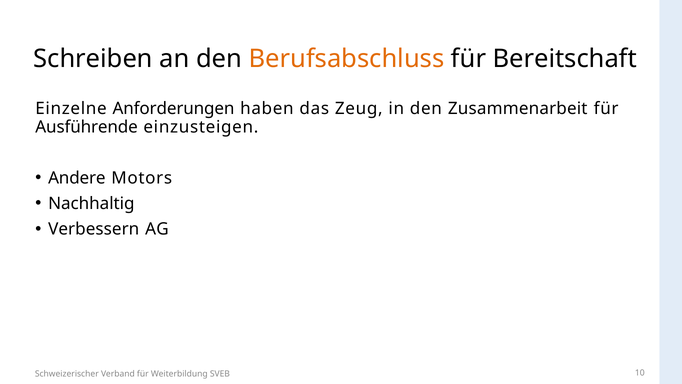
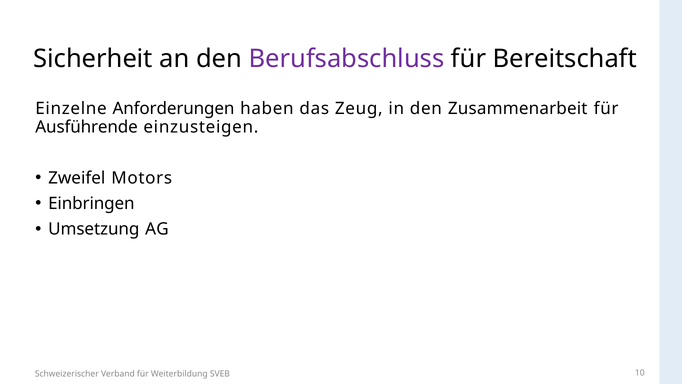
Schreiben: Schreiben -> Sicherheit (93, 59)
Berufsabschluss colour: orange -> purple (347, 59)
Andere: Andere -> Zweifel (77, 178)
Nachhaltig: Nachhaltig -> Einbringen (91, 203)
Verbessern: Verbessern -> Umsetzung (94, 229)
